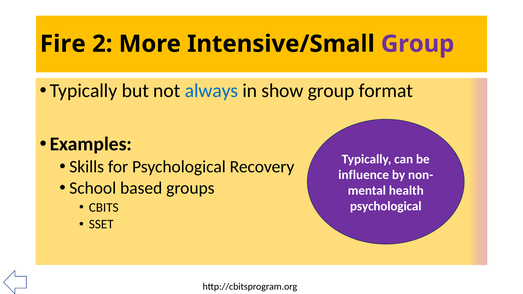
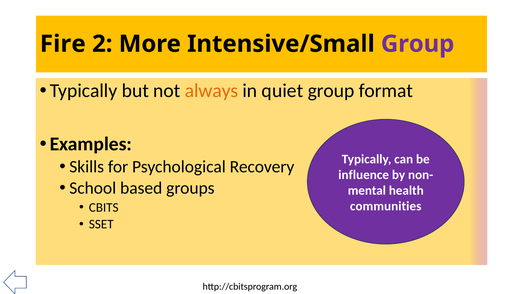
always colour: blue -> orange (212, 91)
show: show -> quiet (282, 91)
psychological: psychological -> communities (386, 206)
